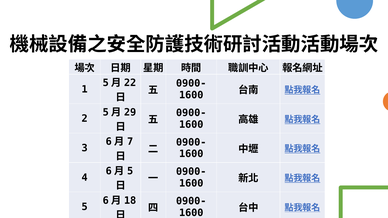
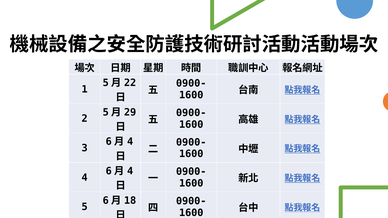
7: 7 -> 4 (130, 142)
5: 5 -> 4 (130, 171)
